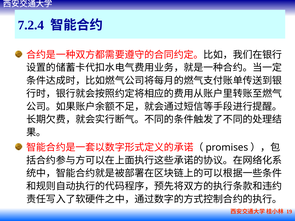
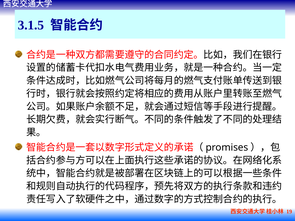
7.2.4: 7.2.4 -> 3.1.5 (31, 25)
